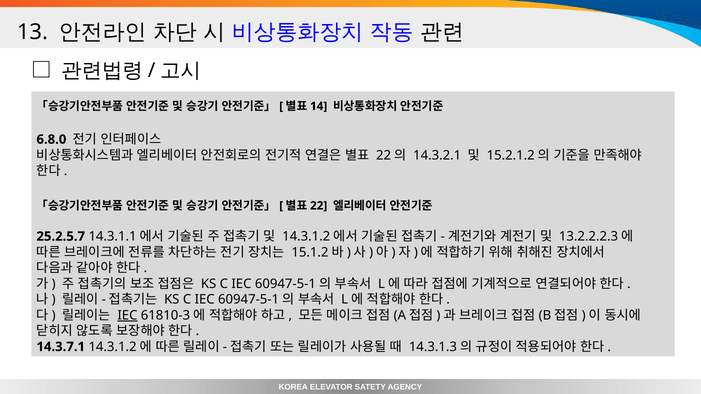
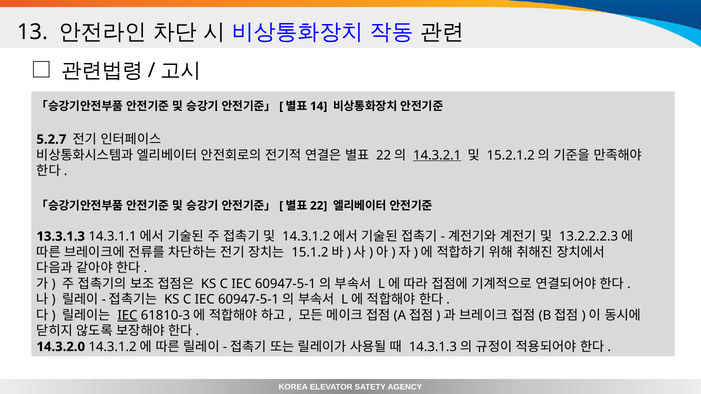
6.8.0: 6.8.0 -> 5.2.7 (51, 140)
14.3.2.1 underline: none -> present (437, 155)
25.2.5.7: 25.2.5.7 -> 13.3.1.3 (61, 237)
14.3.7.1: 14.3.7.1 -> 14.3.2.0 (61, 347)
